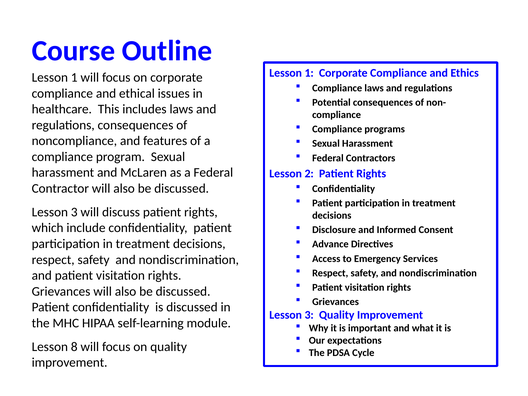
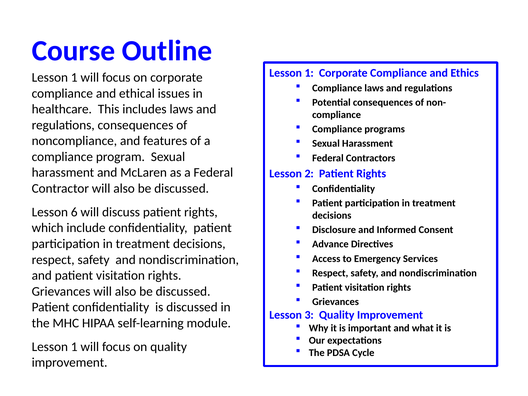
3: 3 -> 6 (74, 212)
8: 8 -> 1 (74, 347)
